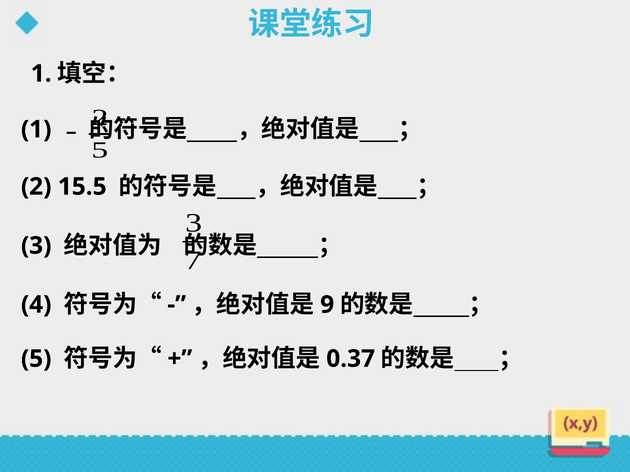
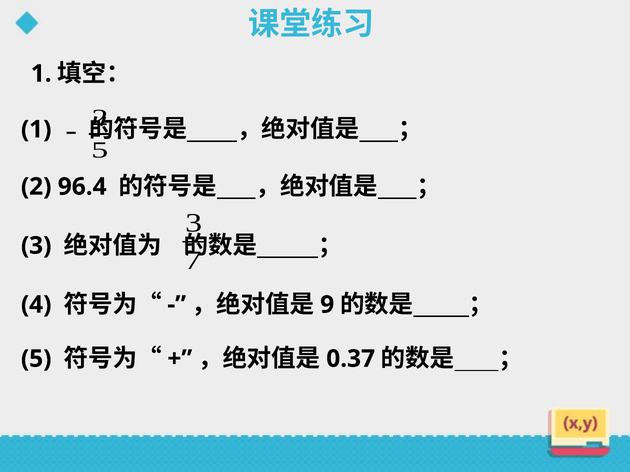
15.5: 15.5 -> 96.4 (82, 187)
